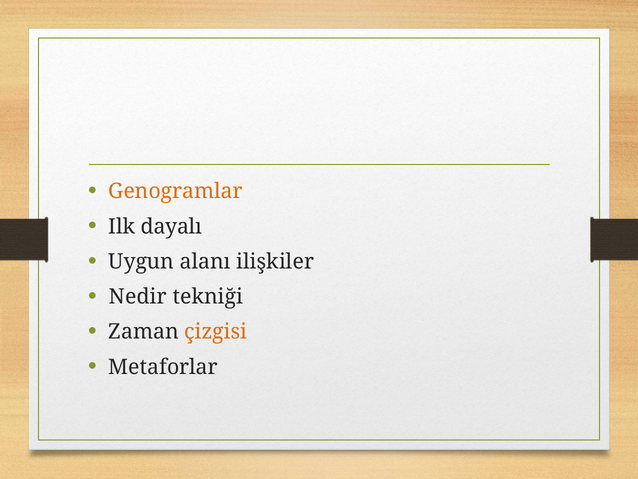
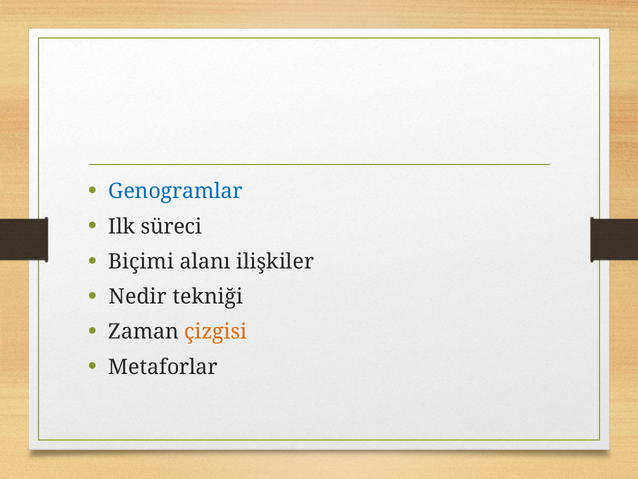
Genogramlar colour: orange -> blue (176, 191)
dayalı: dayalı -> süreci (171, 226)
Uygun: Uygun -> Biçimi (141, 261)
